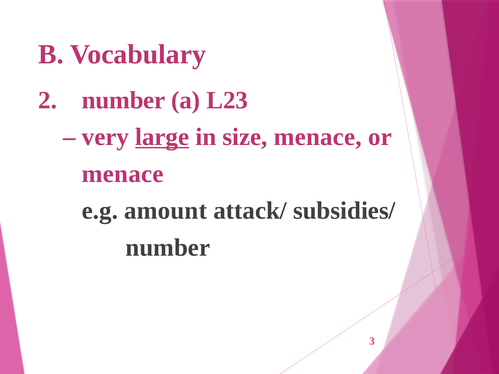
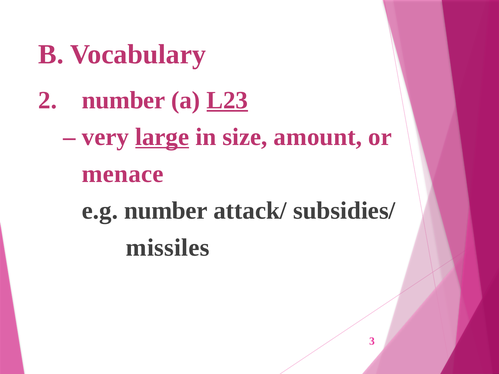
L23 underline: none -> present (227, 100)
size menace: menace -> amount (318, 137)
e.g amount: amount -> number (166, 211)
number: number -> missiles (168, 248)
